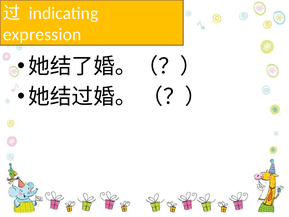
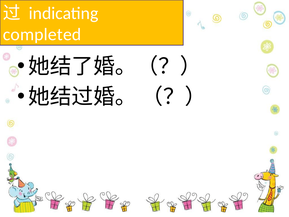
expression: expression -> completed (42, 34)
